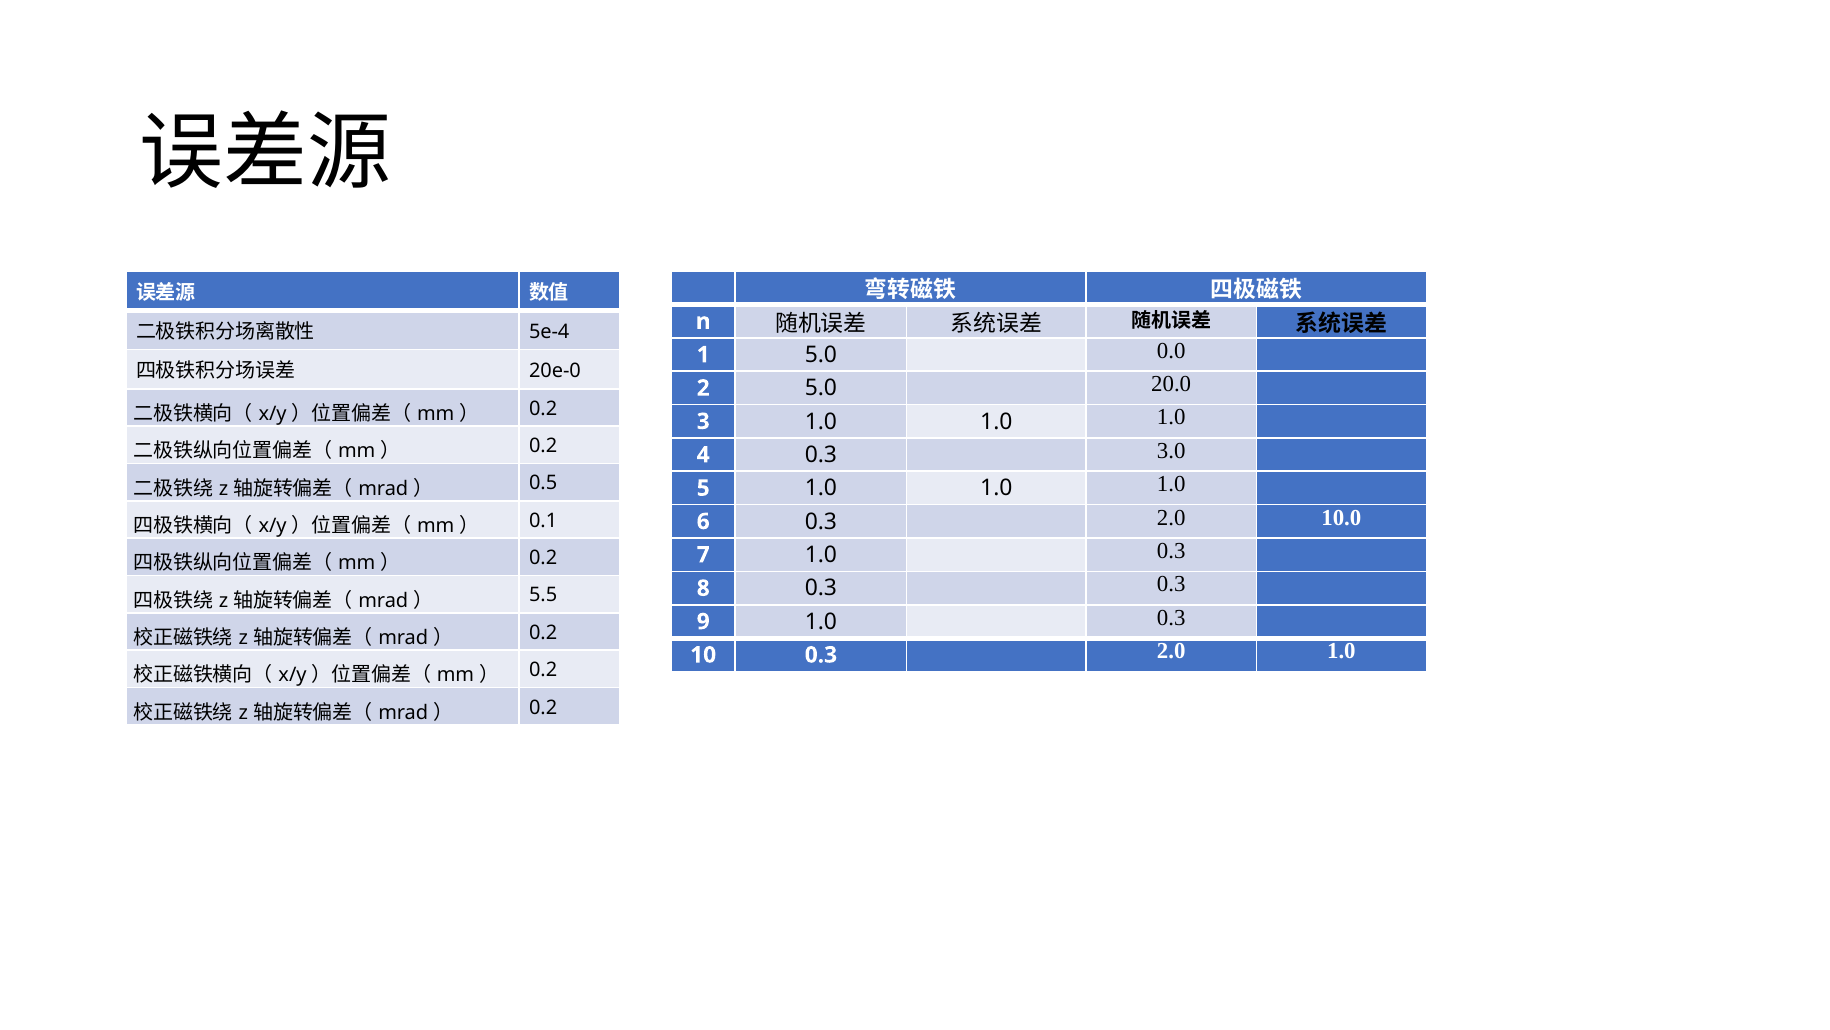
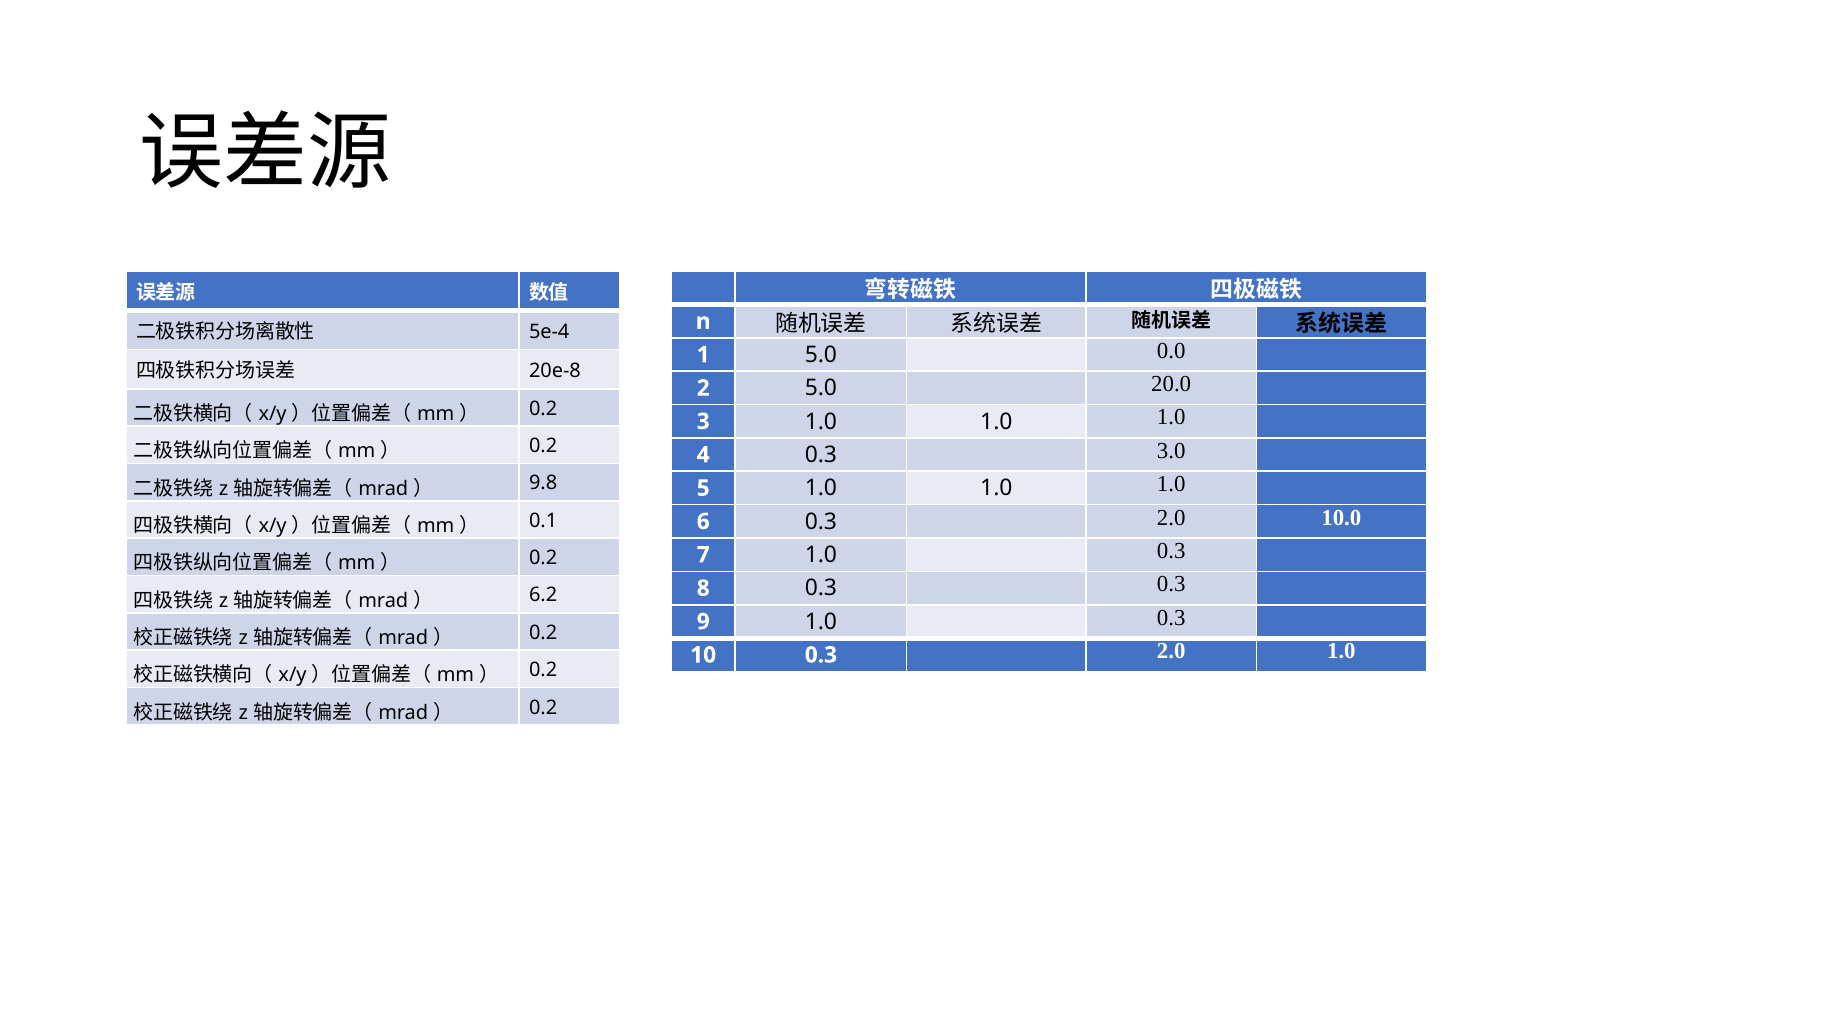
20e-0: 20e-0 -> 20e-8 (555, 371)
0.5: 0.5 -> 9.8 (543, 483)
5.5: 5.5 -> 6.2 (543, 595)
